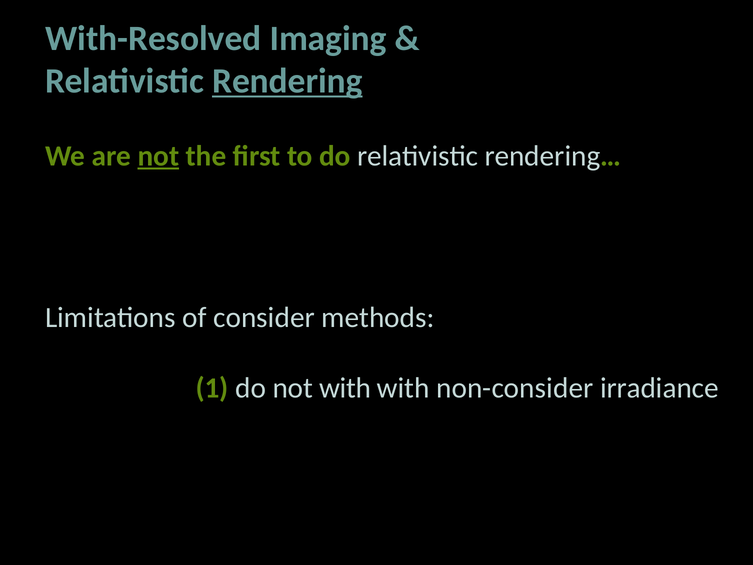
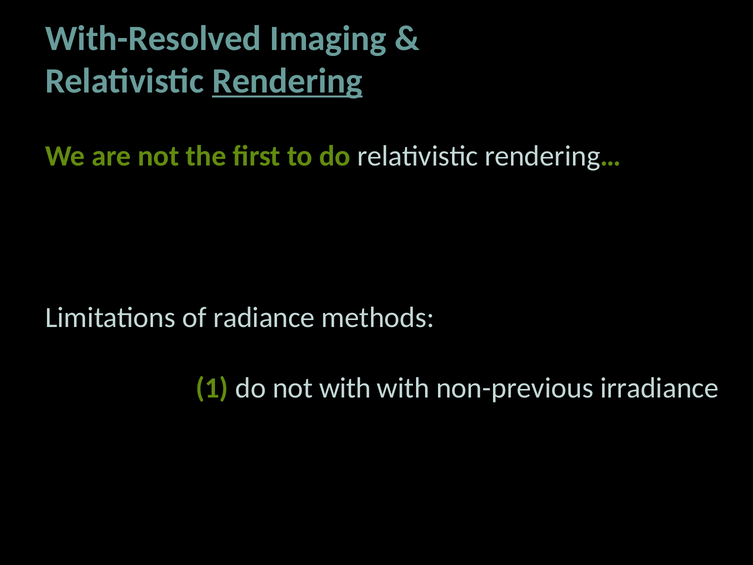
not underline: present -> none (158, 156)
consider: consider -> radiance (264, 318)
non-consider: non-consider -> non-previous (515, 388)
